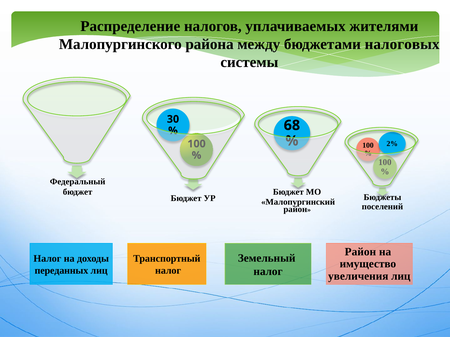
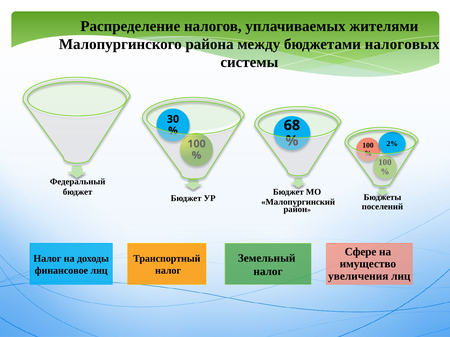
Район: Район -> Сфере (361, 252)
переданных: переданных -> финансовое (61, 271)
